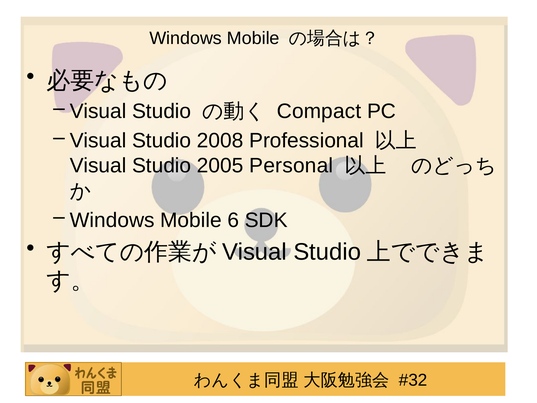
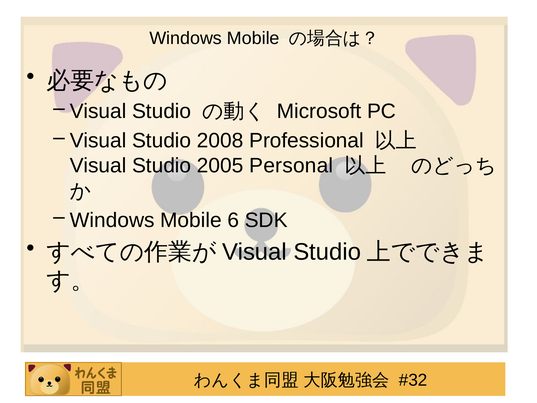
Compact: Compact -> Microsoft (319, 111)
